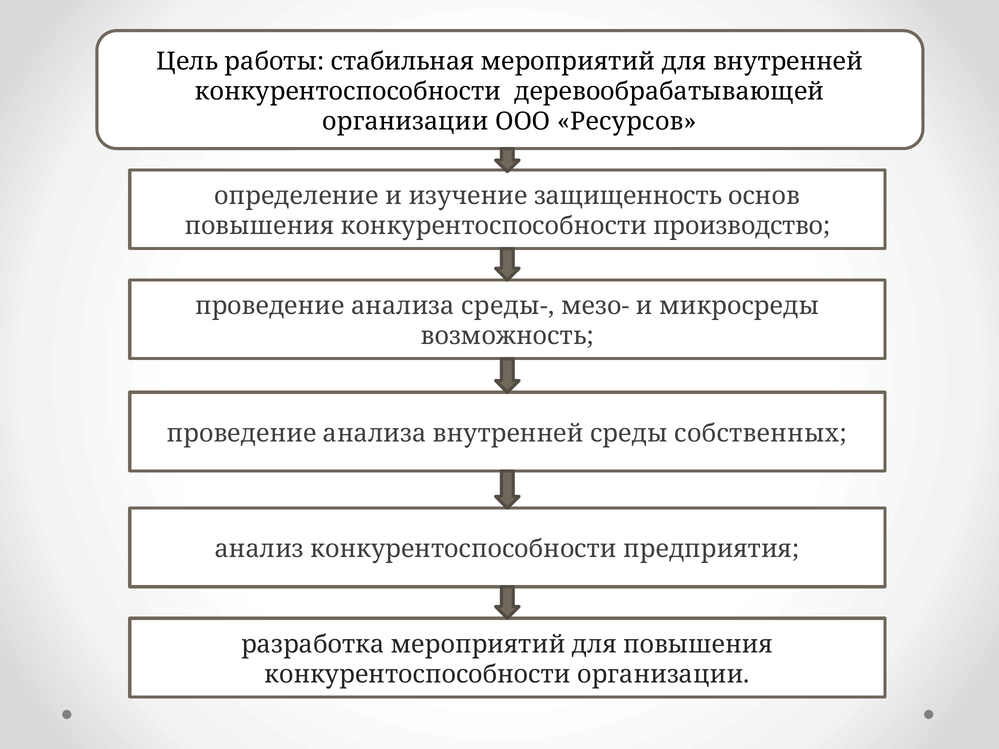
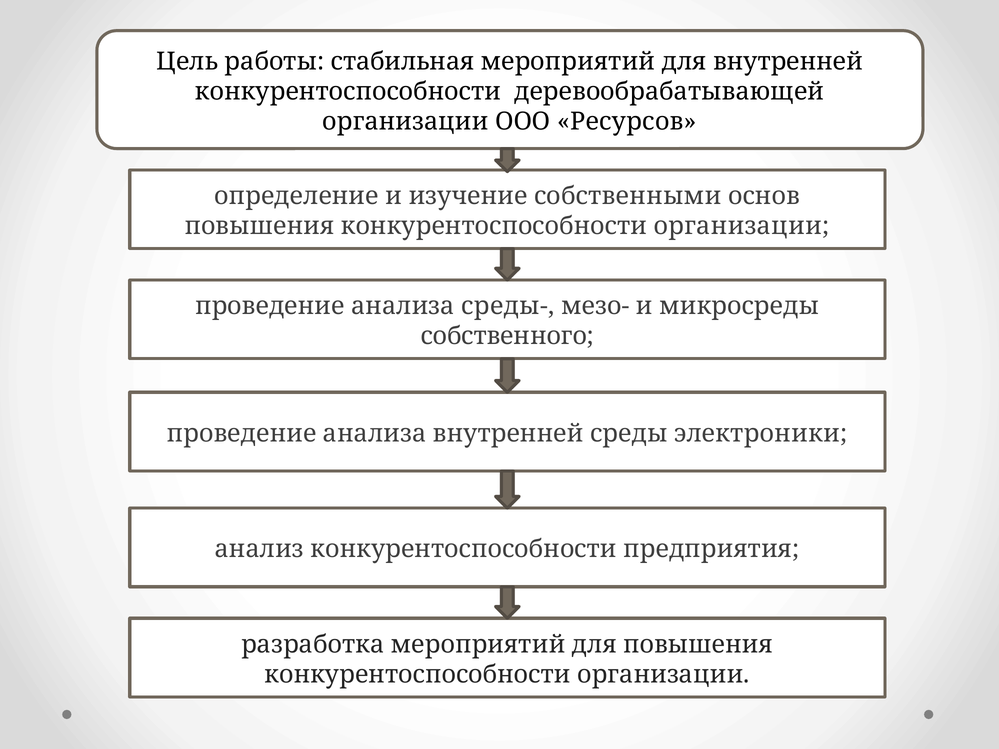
защищенность: защищенность -> собственными (628, 196)
производство: производство -> организации (742, 226)
возможность: возможность -> собственного (507, 336)
собственных: собственных -> электроники (761, 433)
